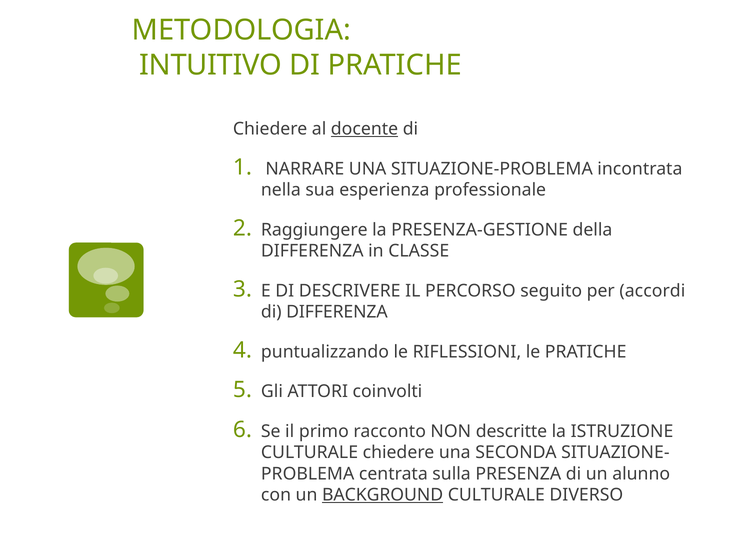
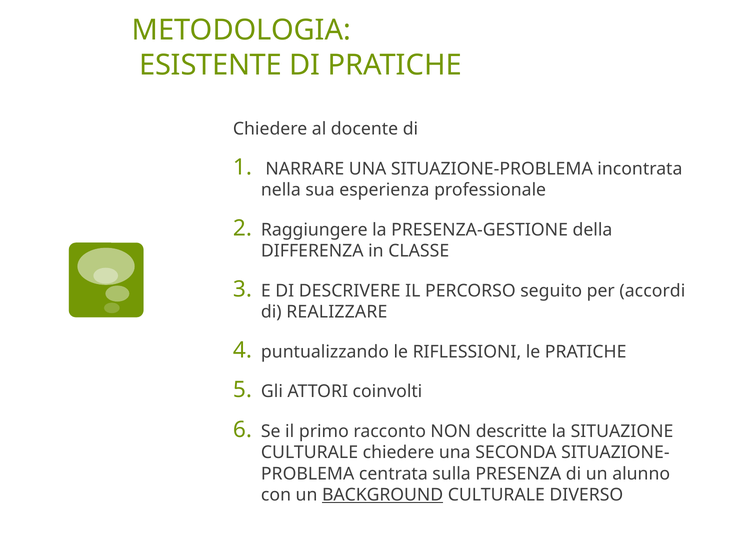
INTUITIVO: INTUITIVO -> ESISTENTE (211, 65)
docente underline: present -> none (365, 129)
di DIFFERENZA: DIFFERENZA -> REALIZZARE (337, 312)
ISTRUZIONE: ISTRUZIONE -> SITUAZIONE (622, 432)
